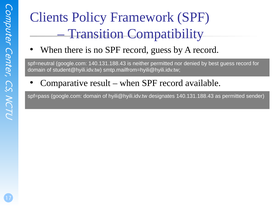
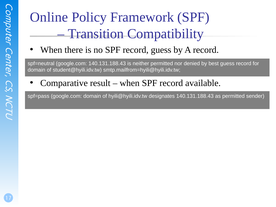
Clients: Clients -> Online (49, 17)
